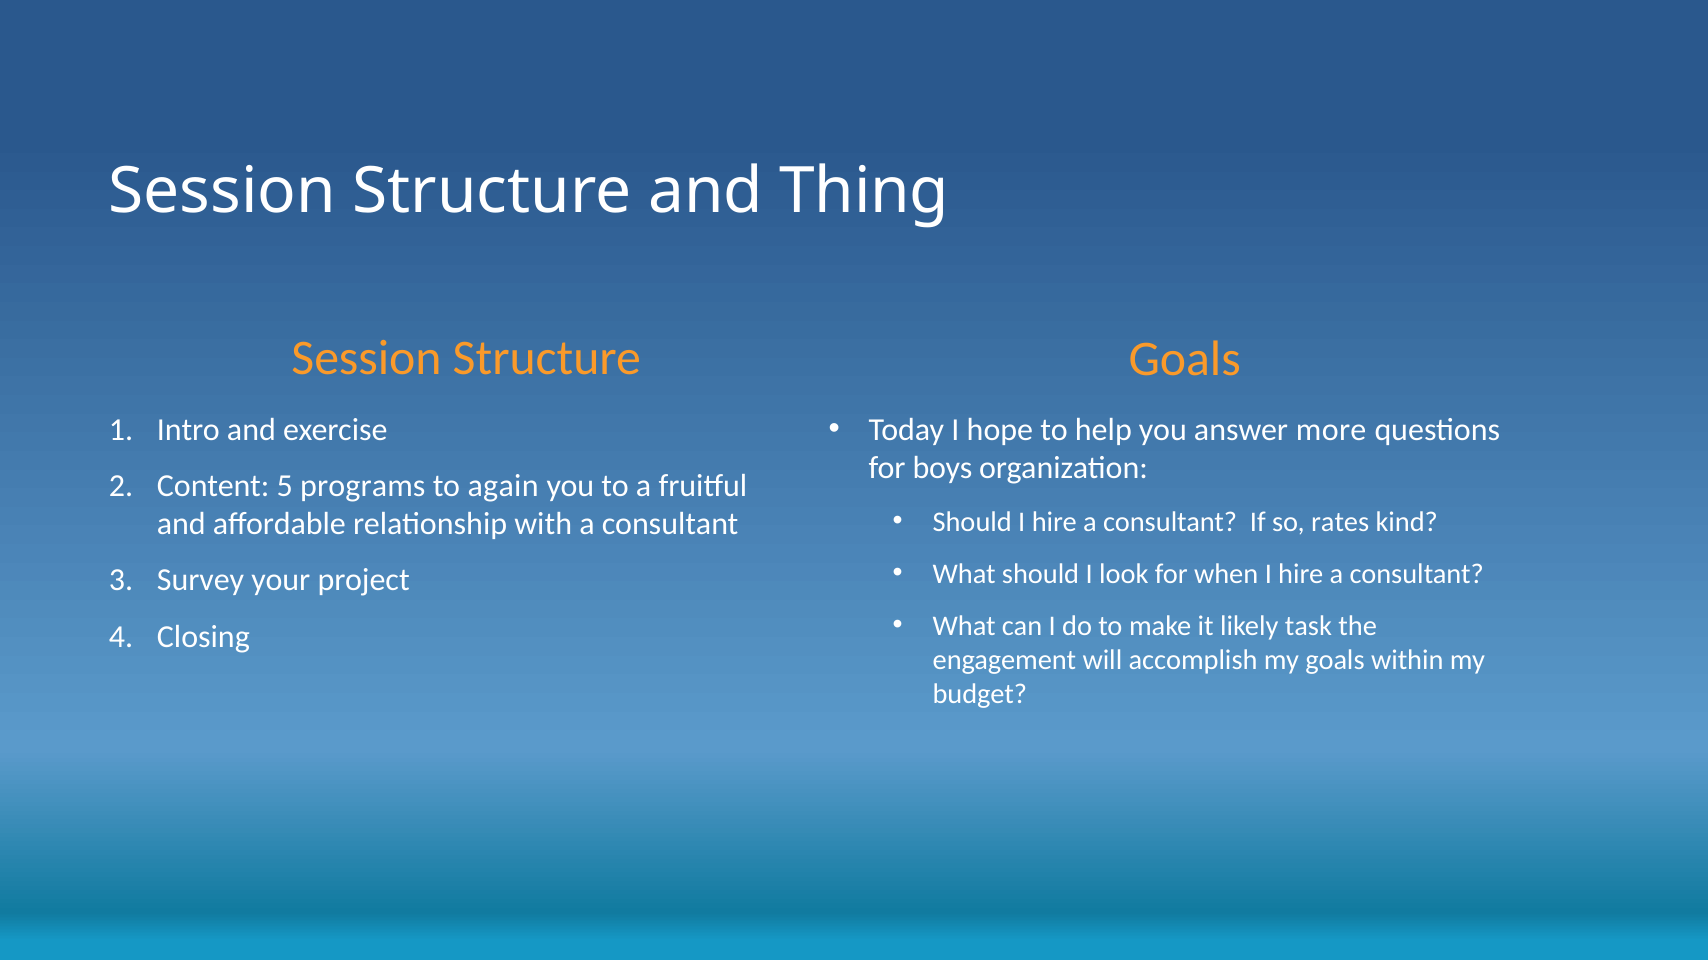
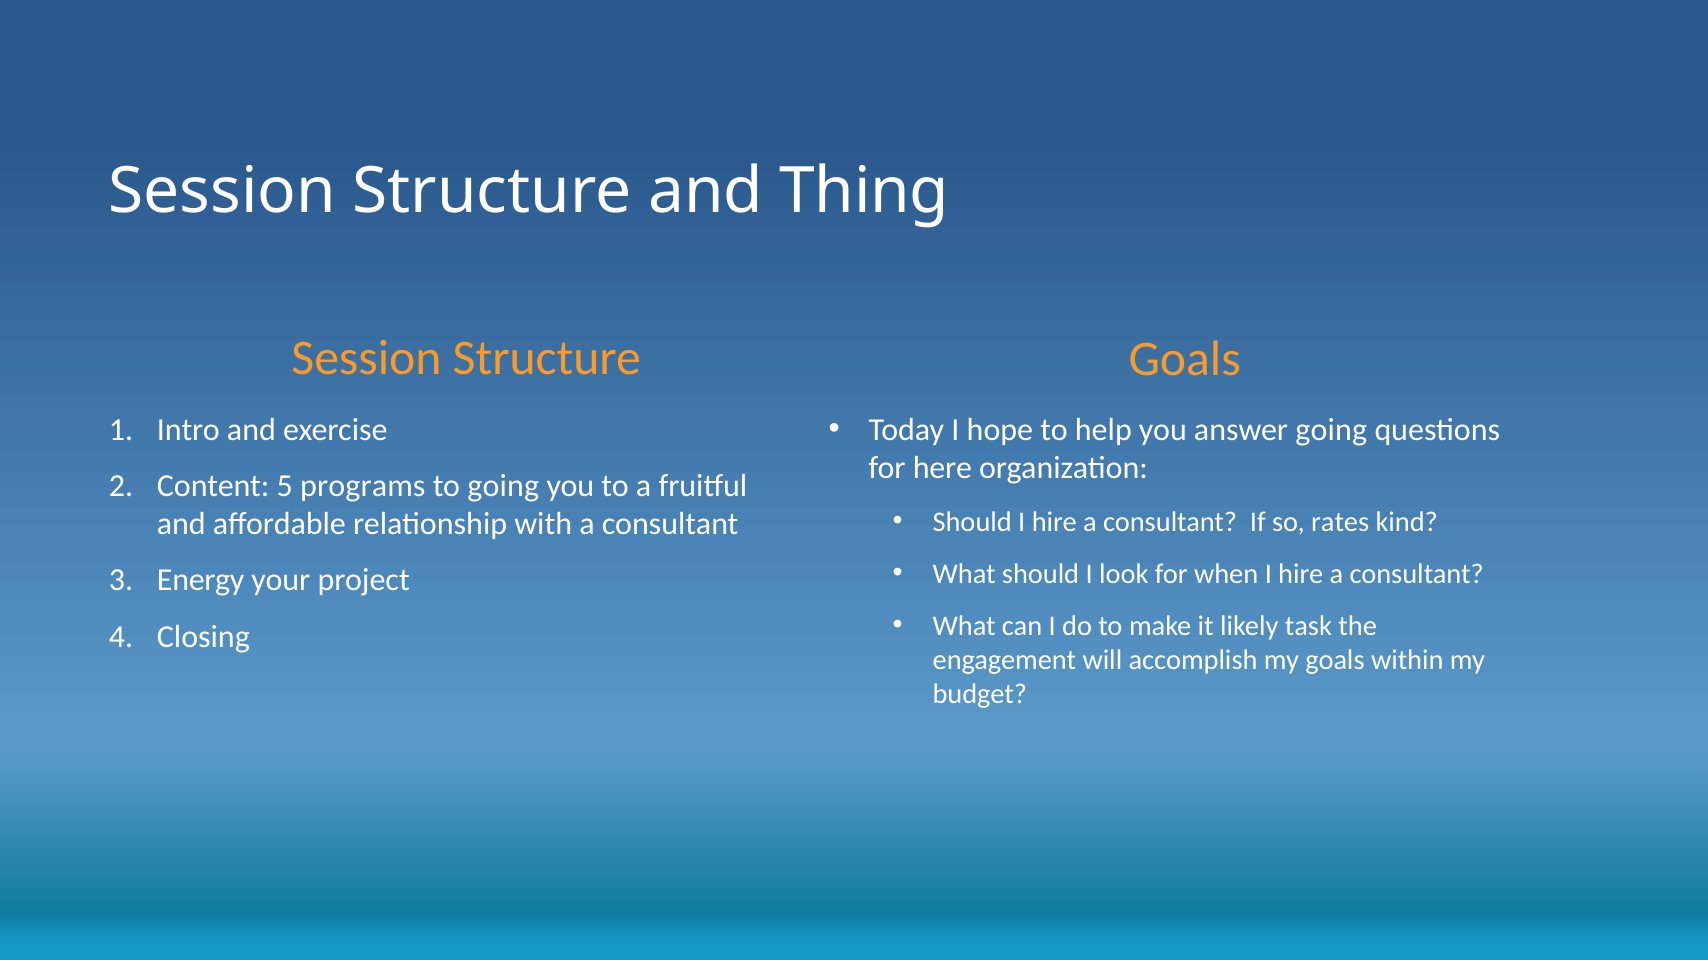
answer more: more -> going (1331, 430)
boys: boys -> here (942, 468)
to again: again -> going (503, 486)
Survey: Survey -> Energy (201, 581)
